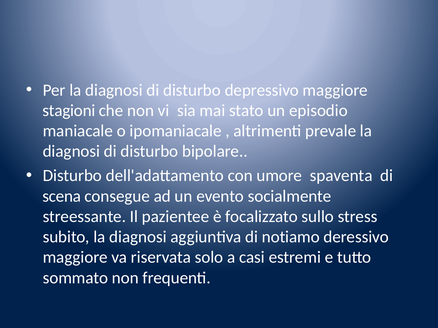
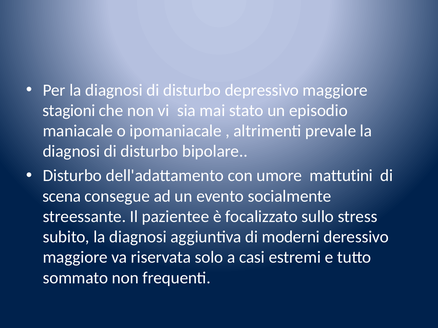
spaventa: spaventa -> mattutini (341, 176)
notiamo: notiamo -> moderni (291, 237)
